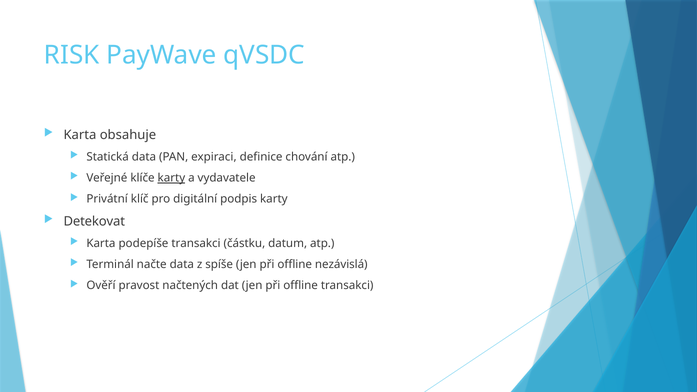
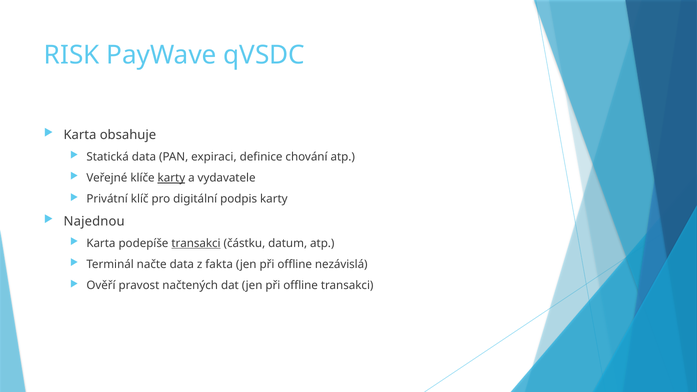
Detekovat: Detekovat -> Najednou (94, 221)
transakci underline: none -> present (196, 243)
spíše: spíše -> fakta (219, 264)
